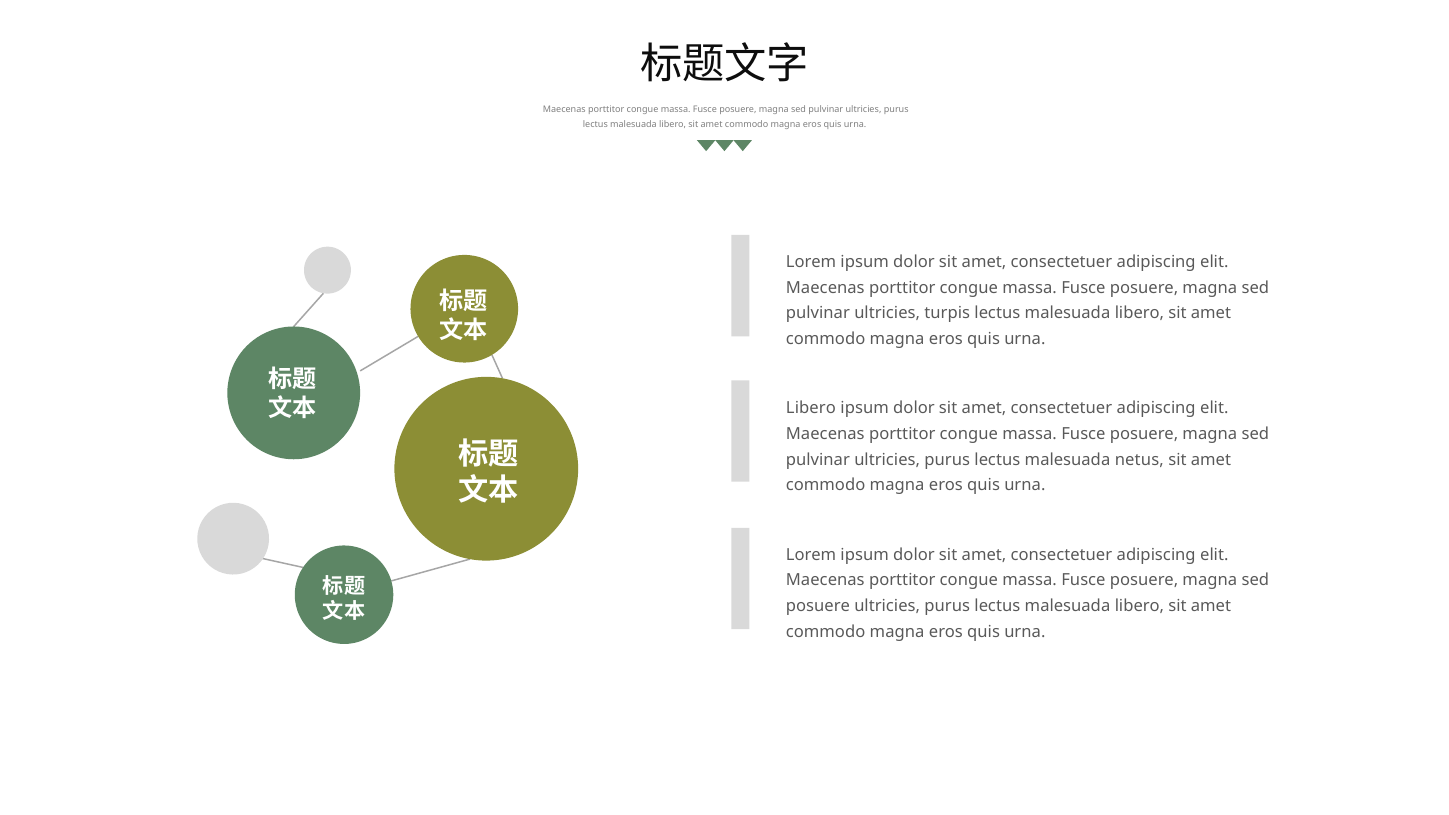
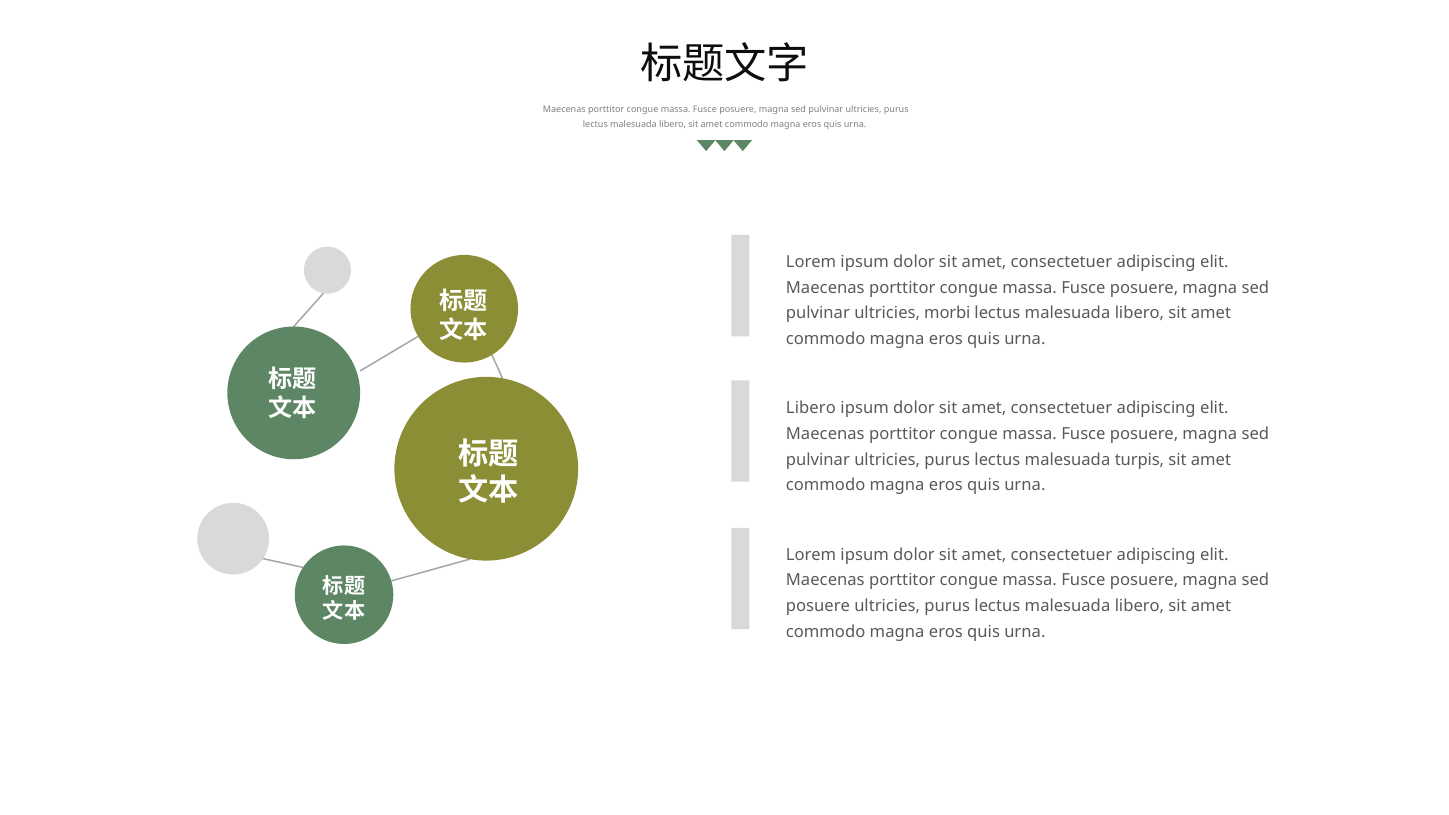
turpis: turpis -> morbi (947, 313)
netus: netus -> turpis (1139, 460)
